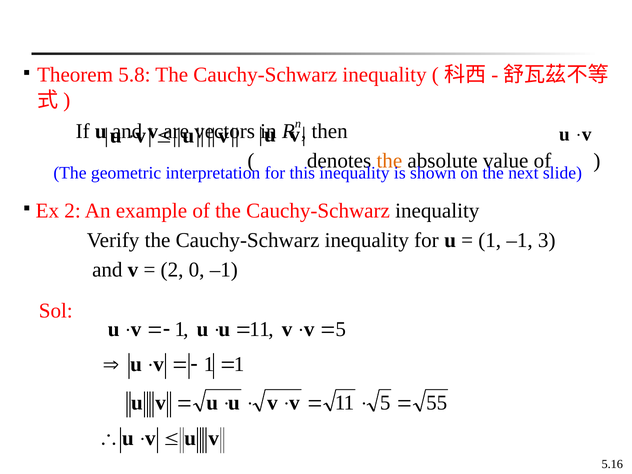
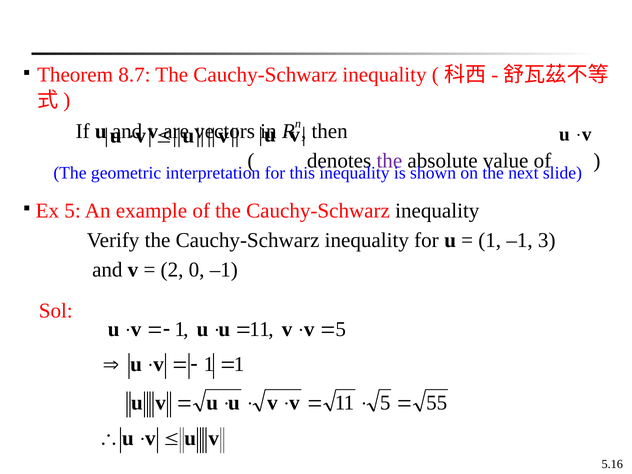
5.8: 5.8 -> 8.7 (134, 75)
the colour: orange -> purple (389, 161)
Ex 2: 2 -> 5 (73, 211)
